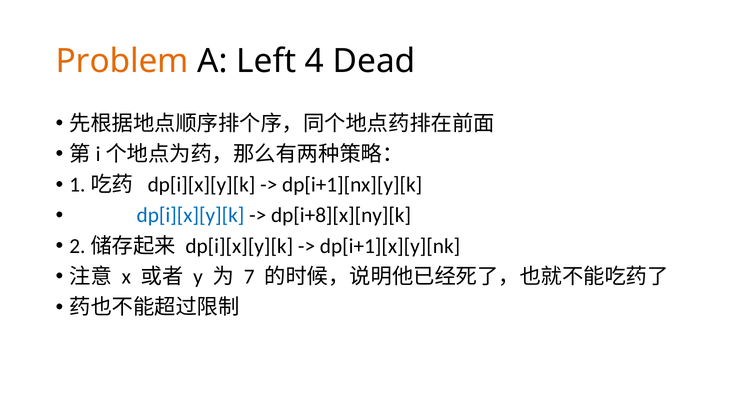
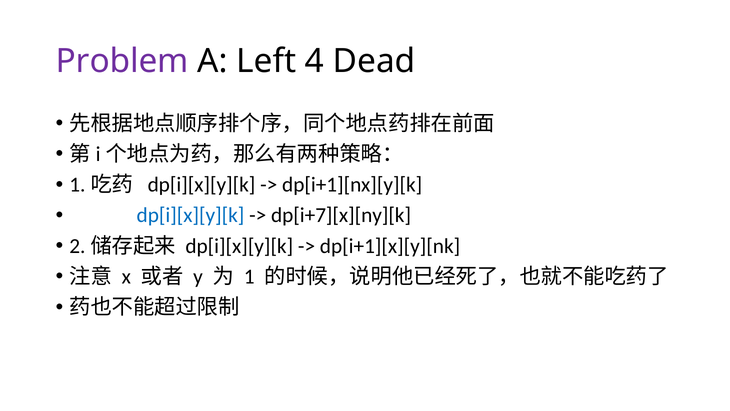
Problem colour: orange -> purple (122, 61)
dp[i+8][x][ny][k: dp[i+8][x][ny][k -> dp[i+7][x][ny][k (341, 215)
7: 7 -> 1 (249, 276)
